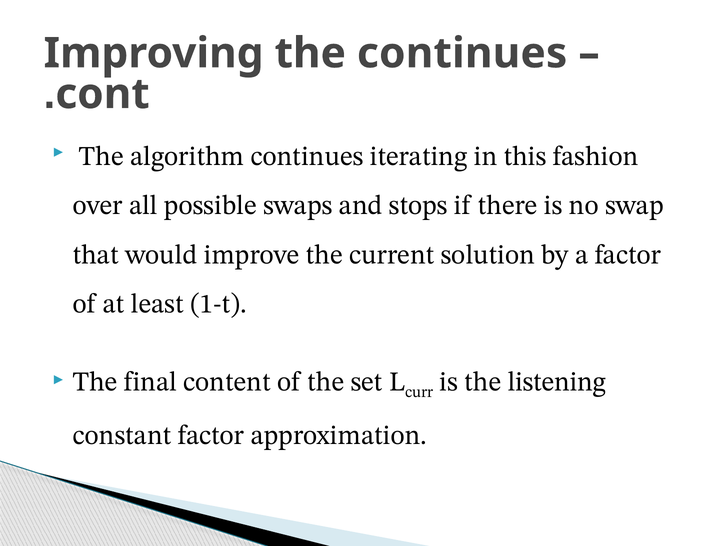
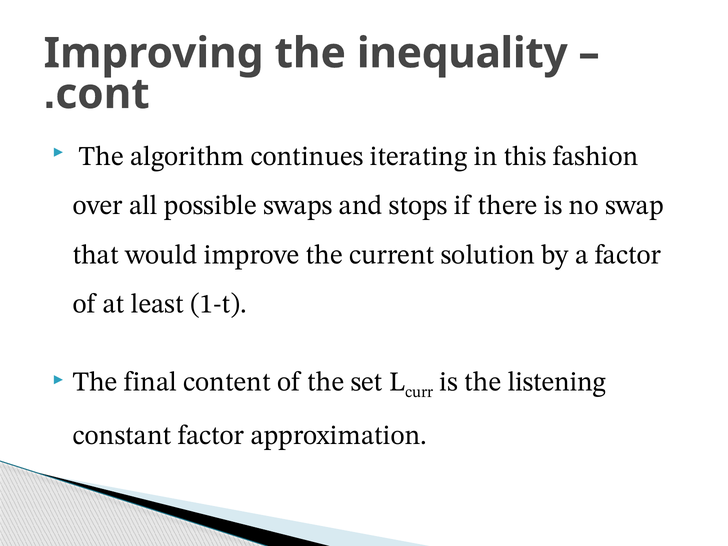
the continues: continues -> inequality (462, 53)
